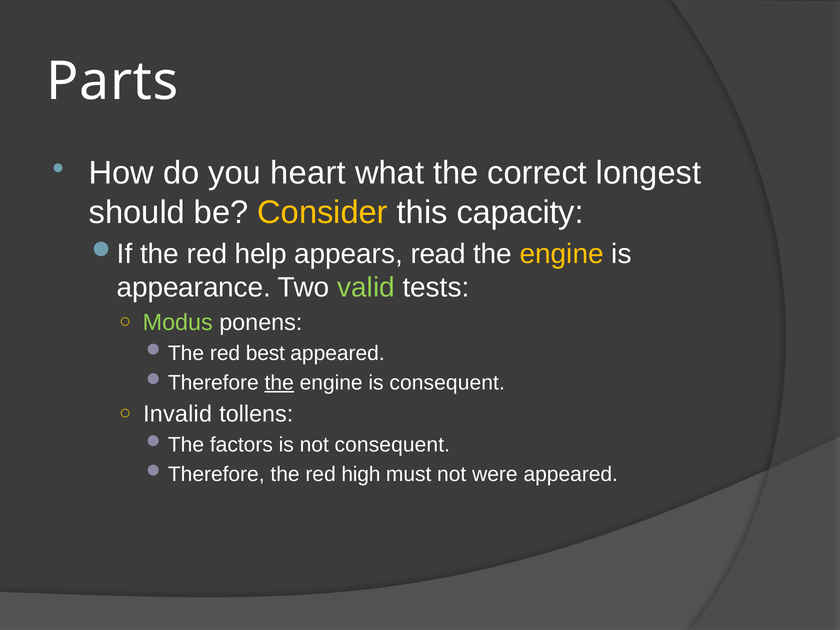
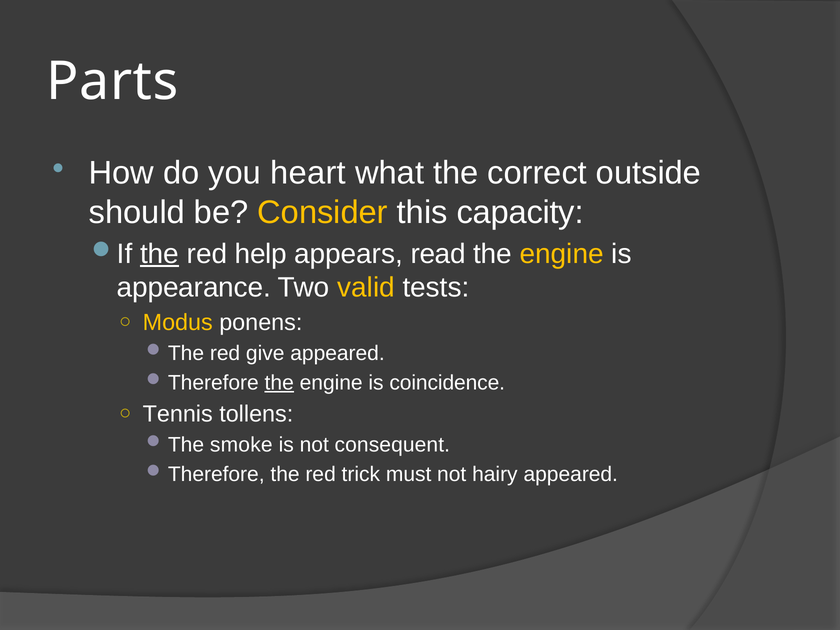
longest: longest -> outside (649, 173)
the underline: none -> present (160, 254)
valid colour: light green -> yellow (366, 288)
Modus colour: light green -> yellow (178, 323)
best: best -> give (265, 353)
is consequent: consequent -> coincidence (447, 383)
Invalid: Invalid -> Tennis (178, 414)
factors: factors -> smoke (241, 445)
high: high -> trick (361, 474)
were: were -> hairy (495, 474)
